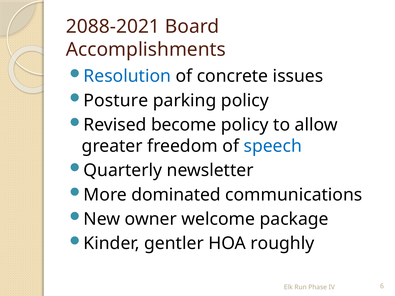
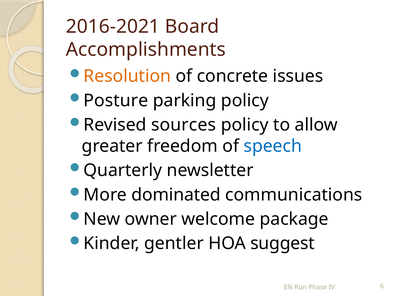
2088-2021: 2088-2021 -> 2016-2021 (113, 27)
Resolution colour: blue -> orange (127, 76)
become: become -> sources (184, 125)
roughly: roughly -> suggest (282, 244)
